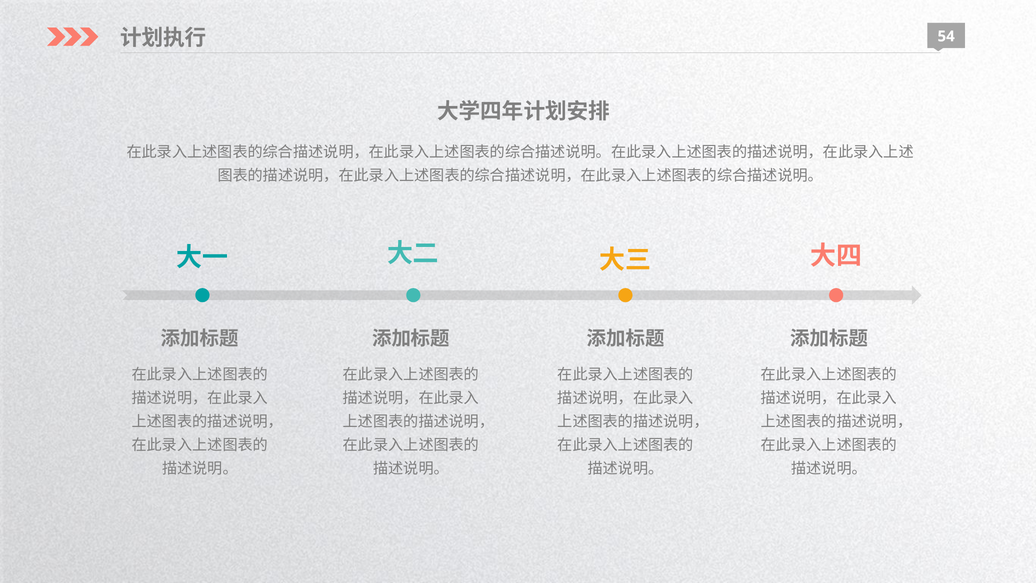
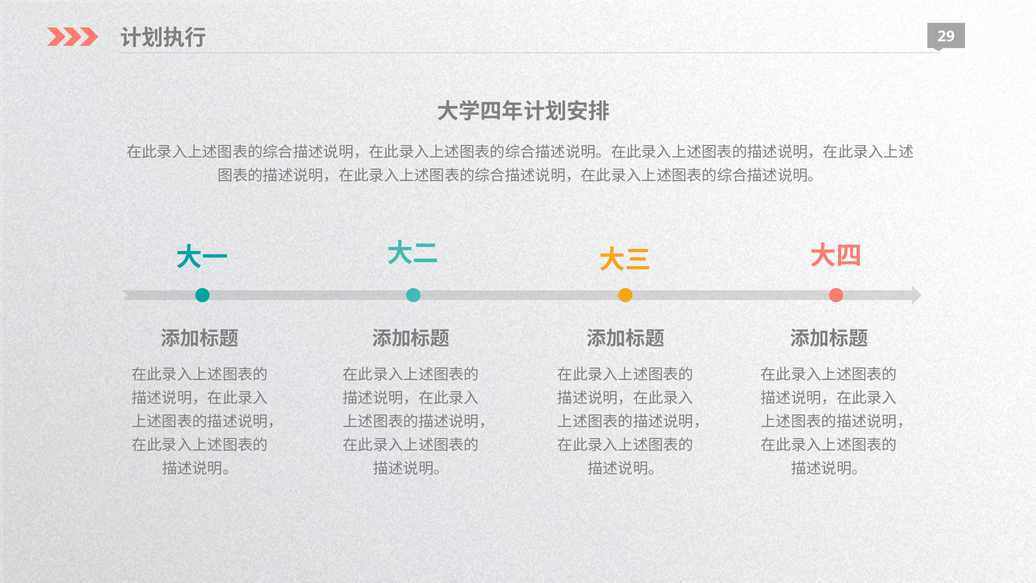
54: 54 -> 29 (946, 36)
